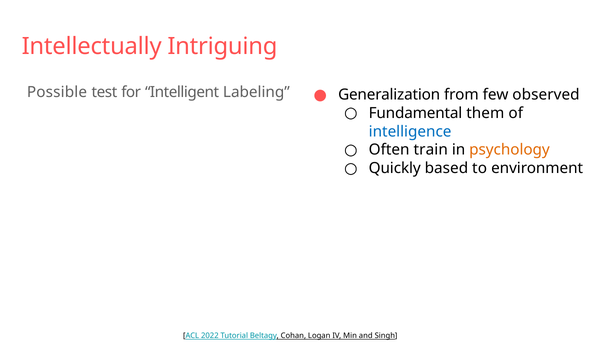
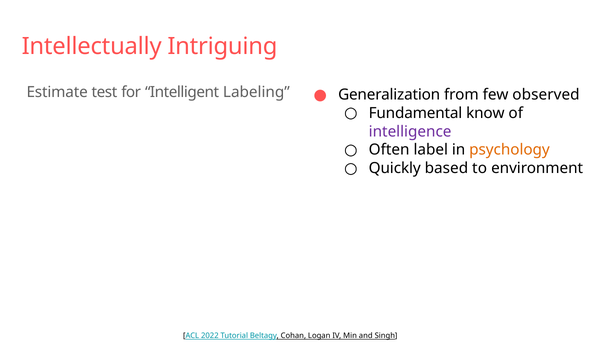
Possible: Possible -> Estimate (57, 93)
them: them -> know (485, 113)
intelligence colour: blue -> purple (410, 132)
train: train -> label (431, 150)
